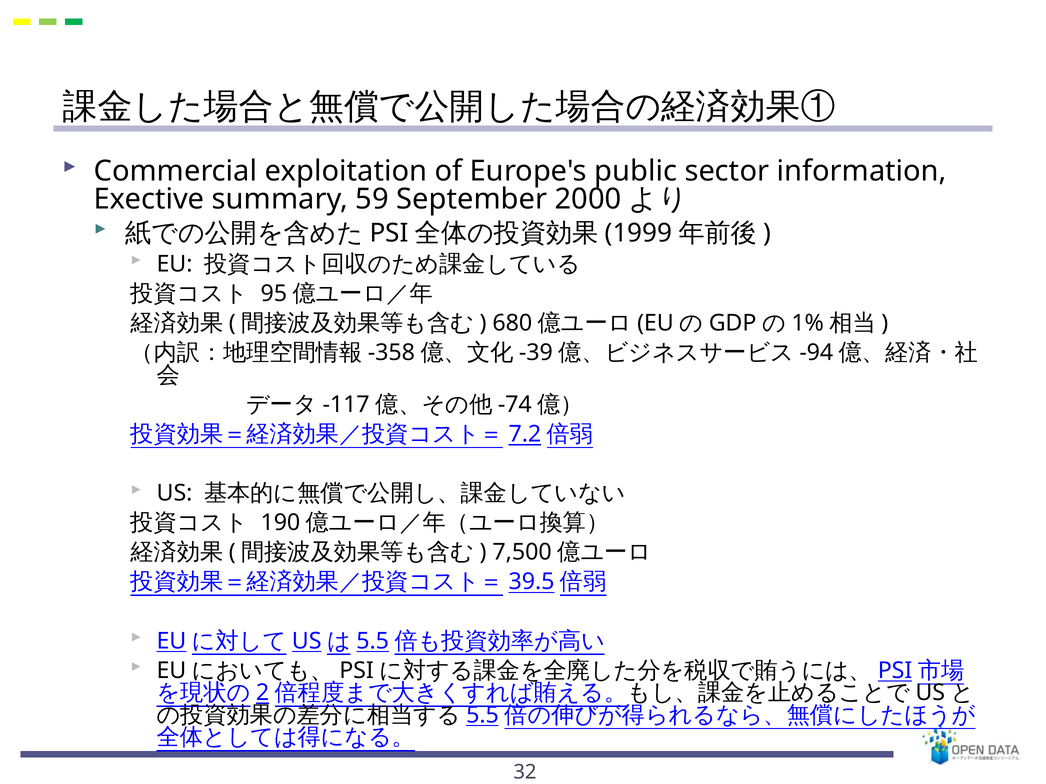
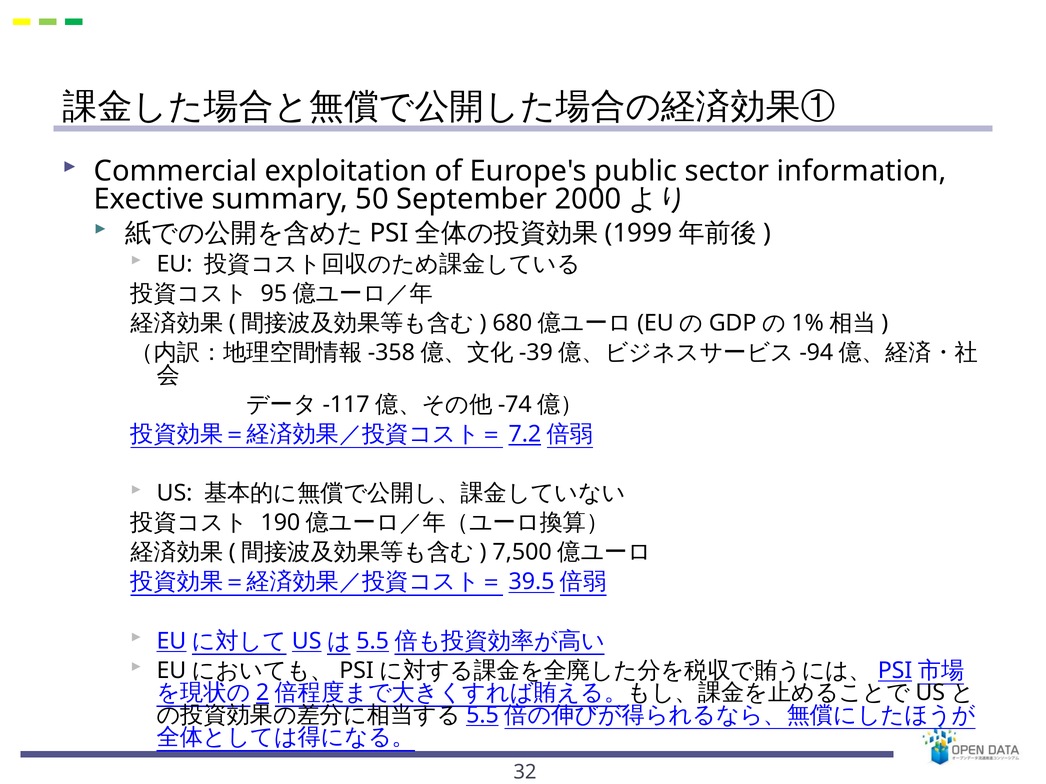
59: 59 -> 50 (372, 199)
